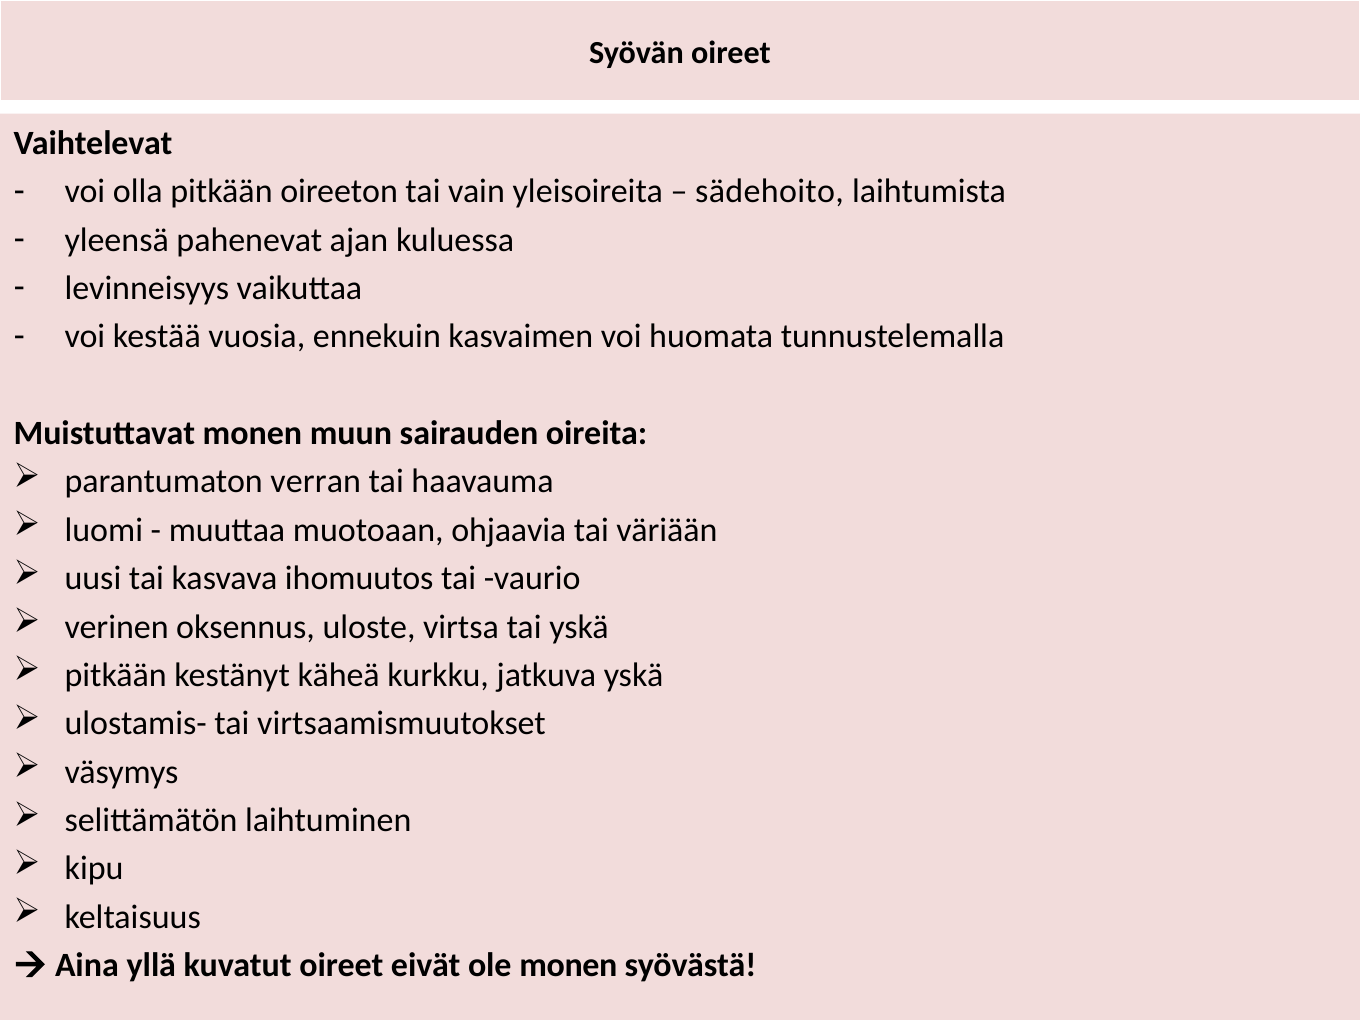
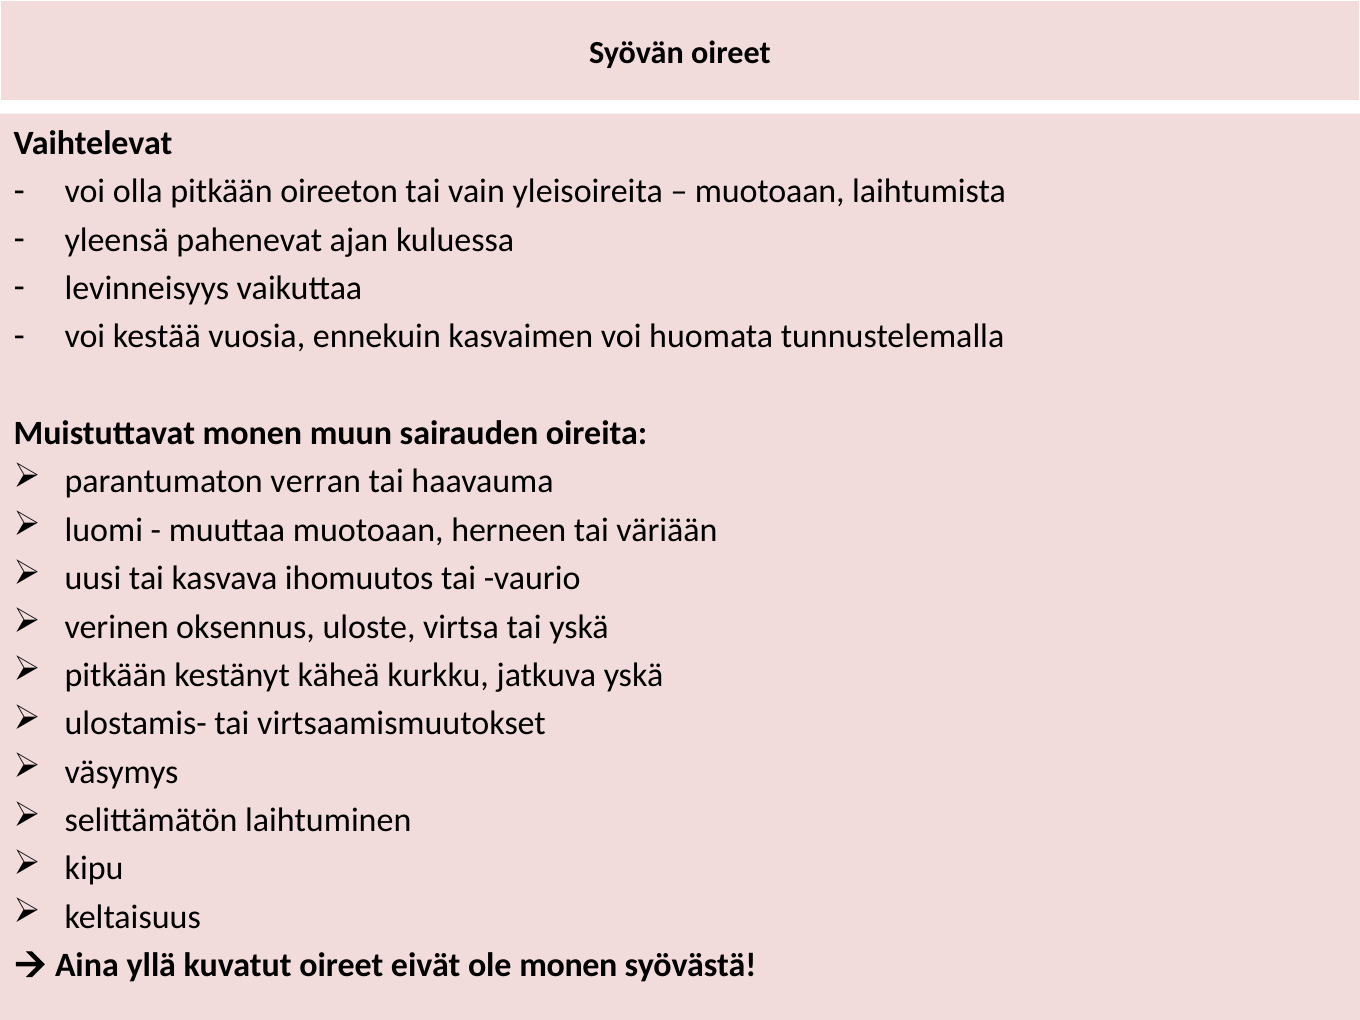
sädehoito: sädehoito -> muotoaan (770, 192)
ohjaavia: ohjaavia -> herneen (509, 530)
